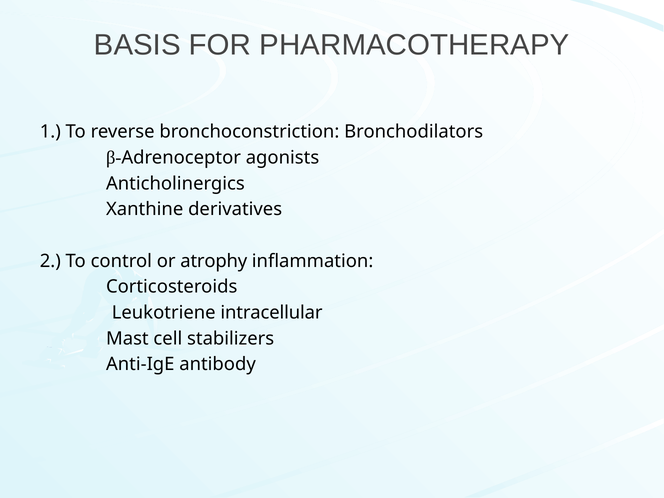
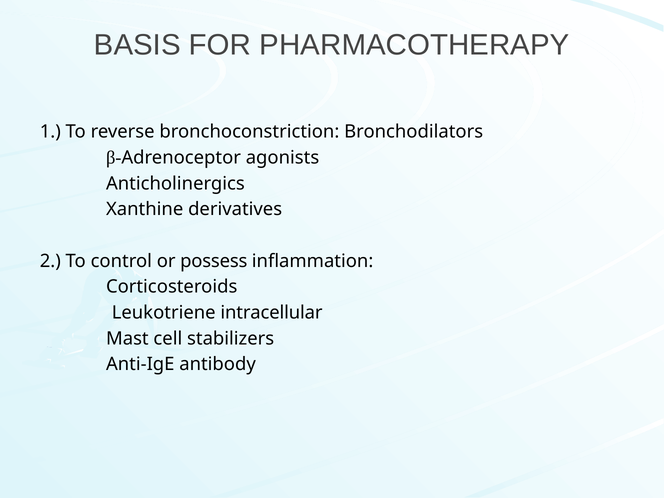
atrophy: atrophy -> possess (214, 261)
